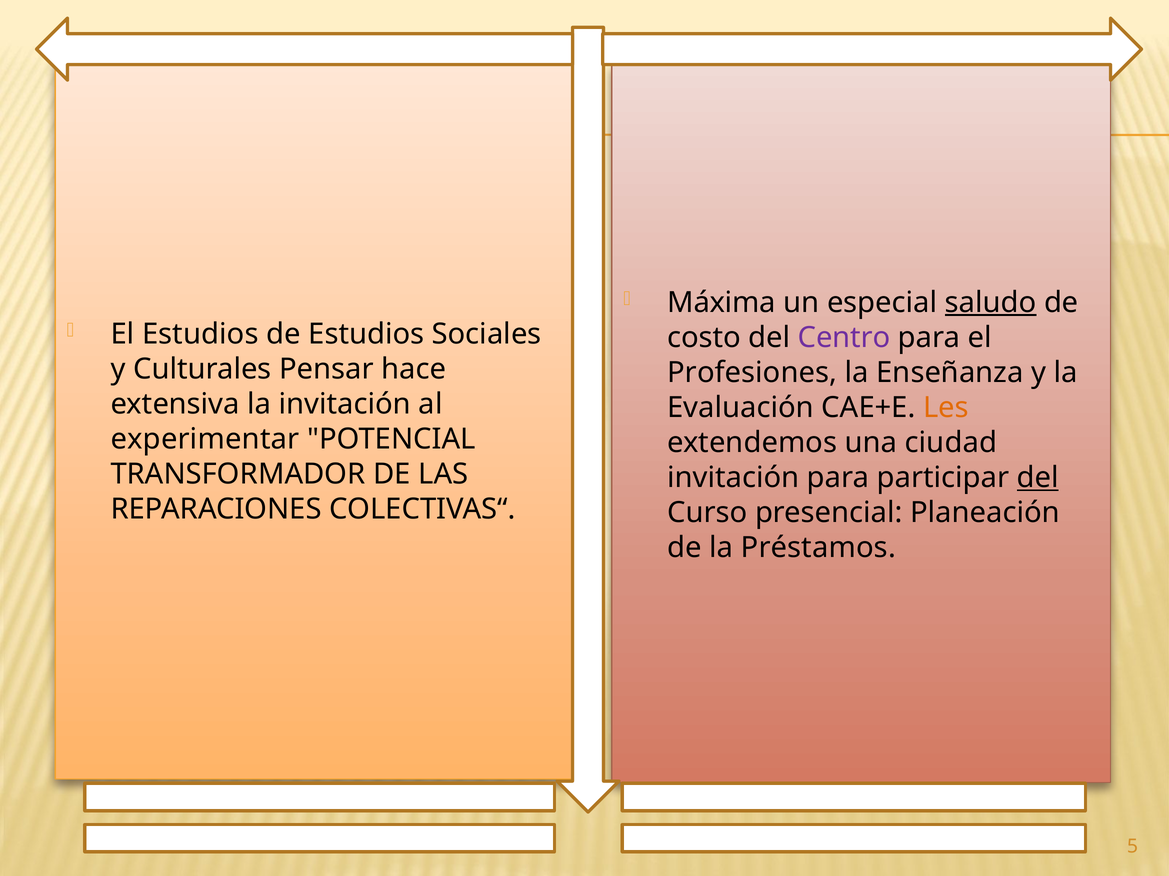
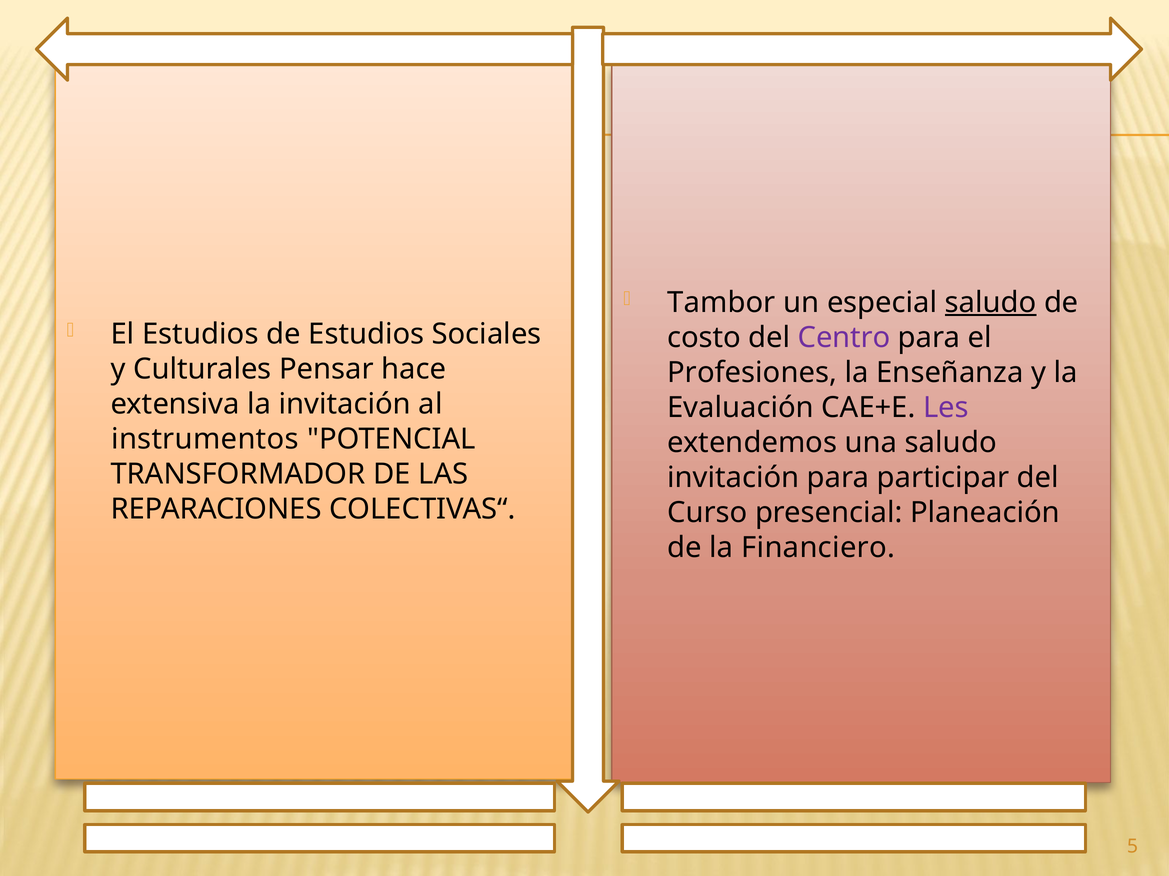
Máxima: Máxima -> Tambor (721, 303)
Les colour: orange -> purple (946, 408)
experimentar: experimentar -> instrumentos (205, 440)
una ciudad: ciudad -> saludo (951, 443)
del underline: present -> none (1038, 478)
Préstamos: Préstamos -> Financiero (818, 548)
